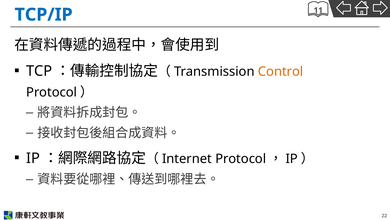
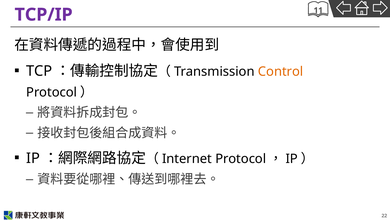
TCP/IP colour: blue -> purple (44, 15)
